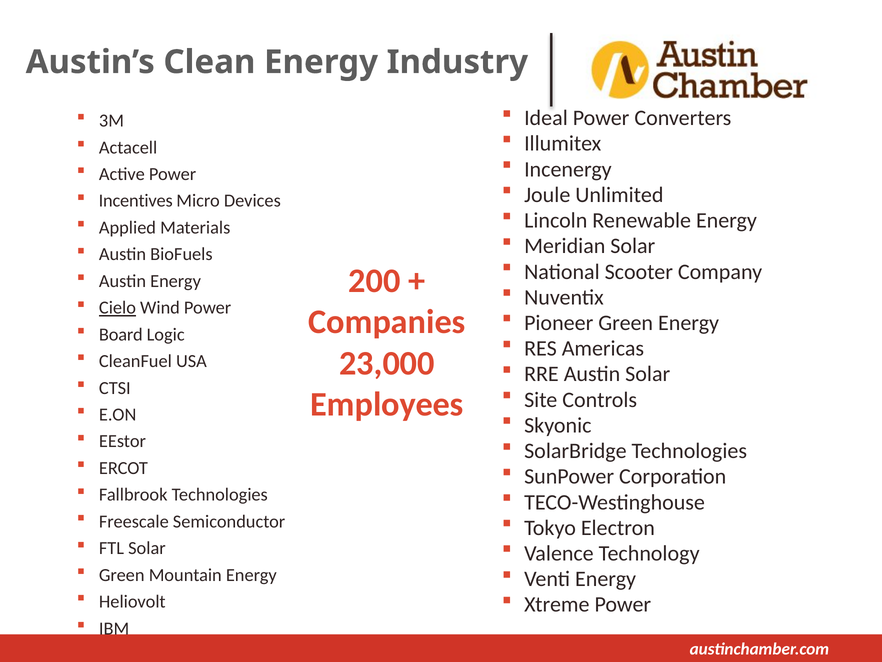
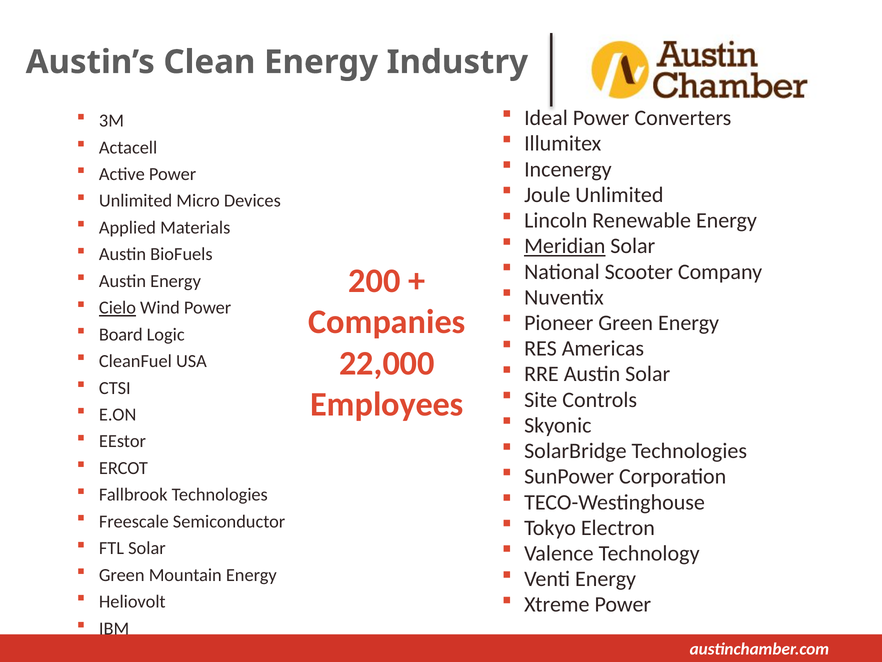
Incentives: Incentives -> Unlimited (136, 201)
Meridian underline: none -> present (565, 246)
23,000: 23,000 -> 22,000 (387, 363)
